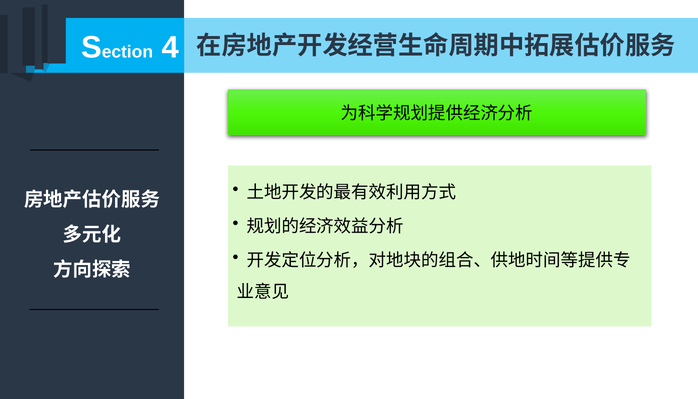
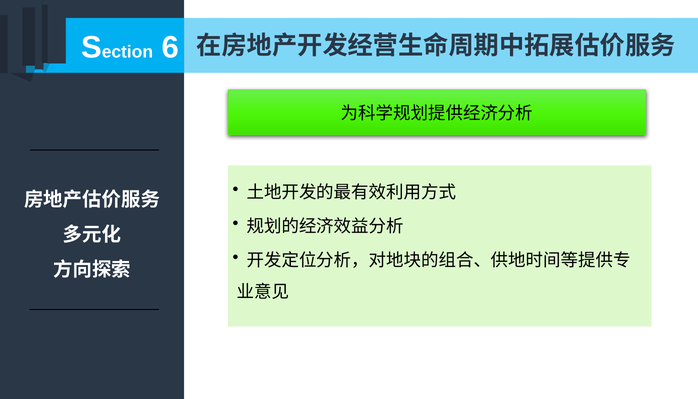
4: 4 -> 6 (170, 48)
